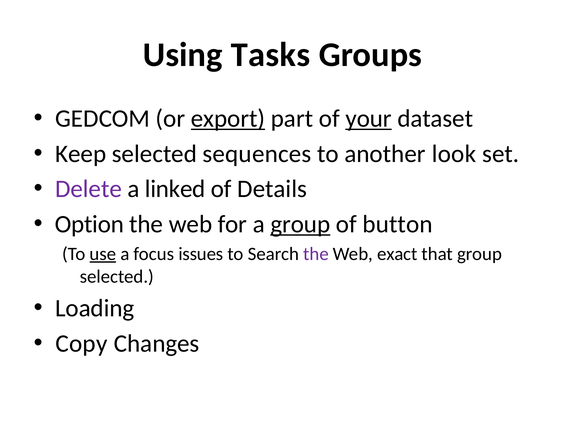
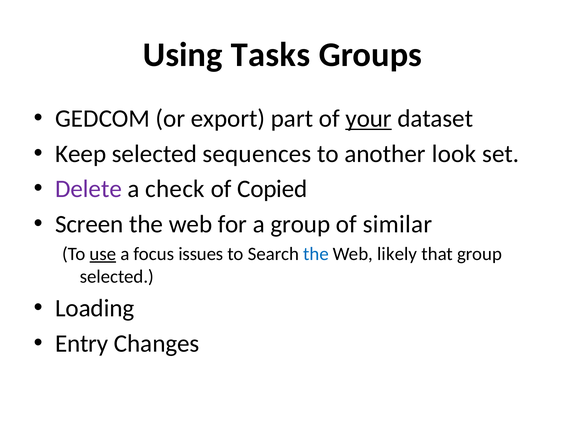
export underline: present -> none (228, 119)
linked: linked -> check (175, 189)
Details: Details -> Copied (272, 189)
Option: Option -> Screen (89, 224)
group underline: present -> none (300, 224)
button: button -> similar (398, 224)
the colour: purple -> blue (316, 254)
exact: exact -> likely (397, 254)
Copy: Copy -> Entry (82, 343)
